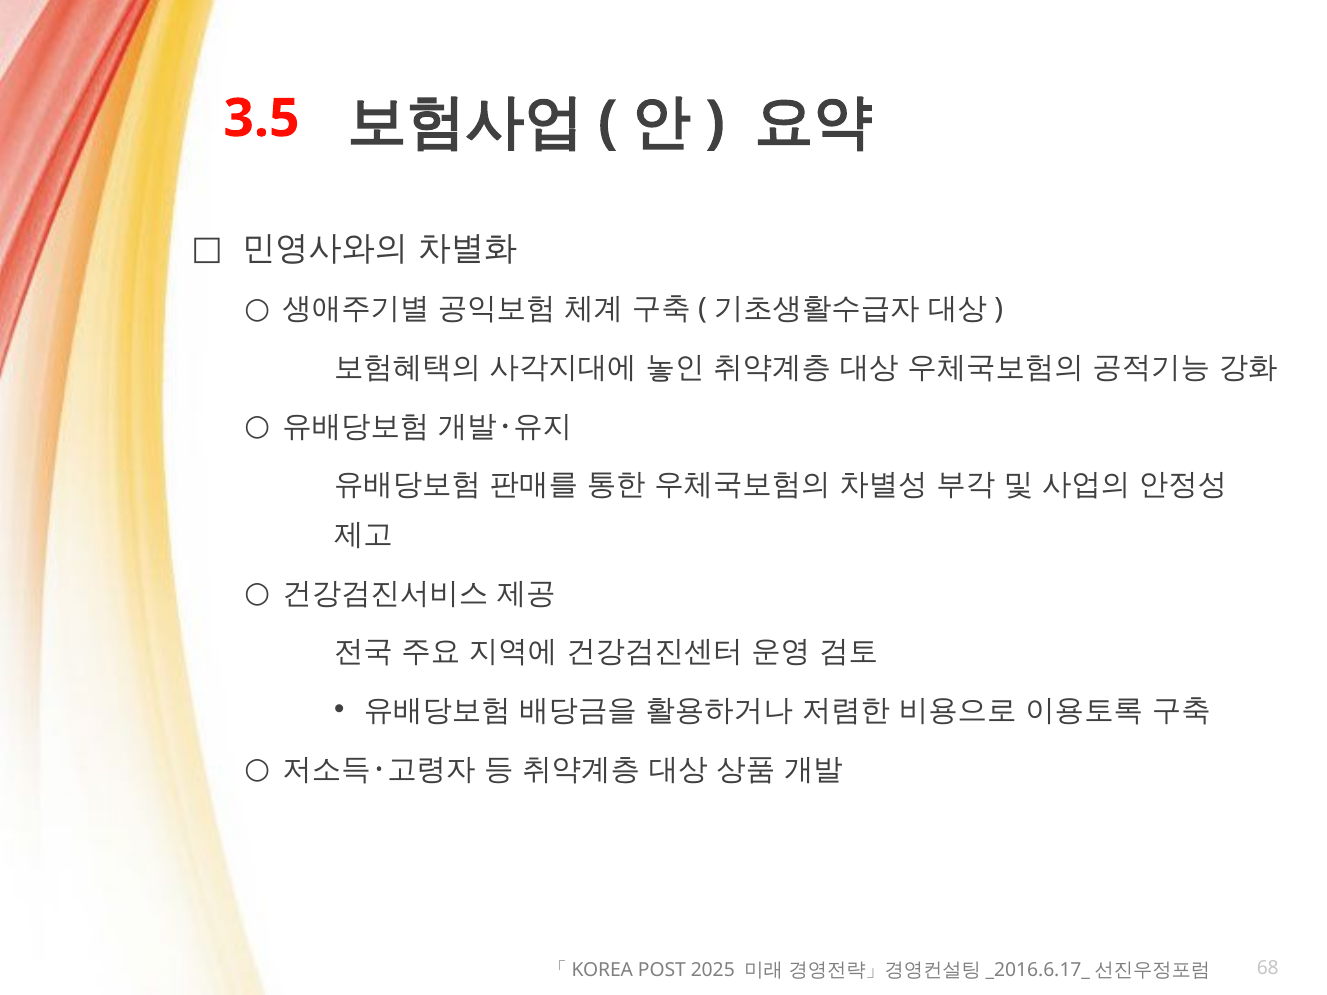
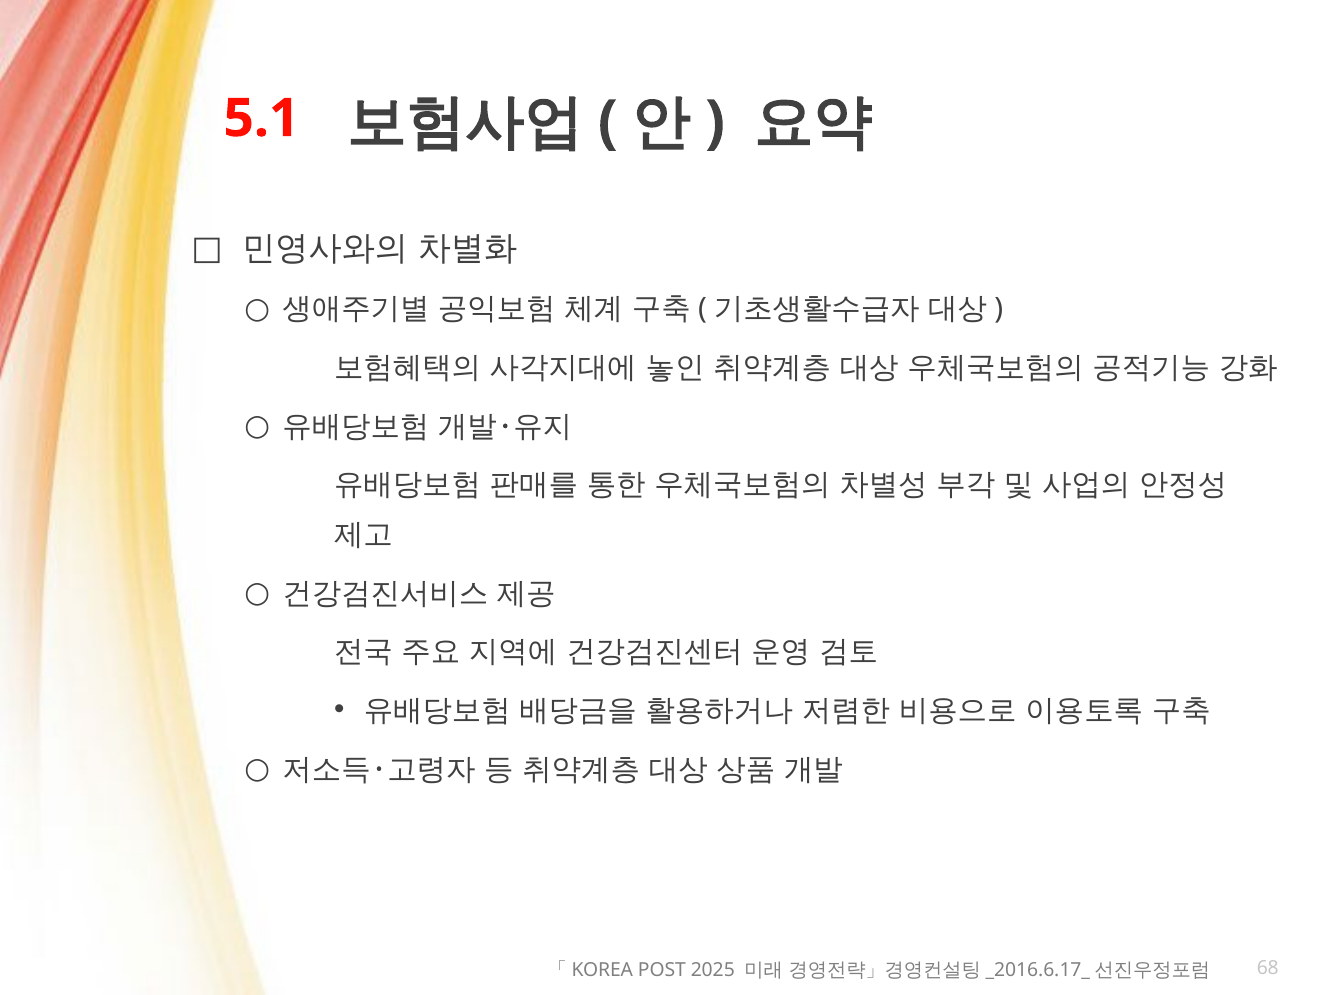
3.5: 3.5 -> 5.1 (261, 119)
